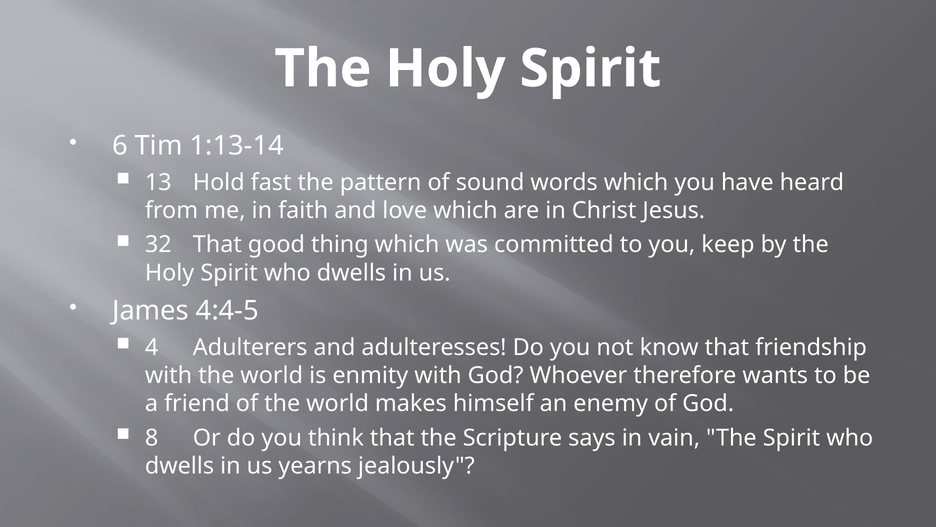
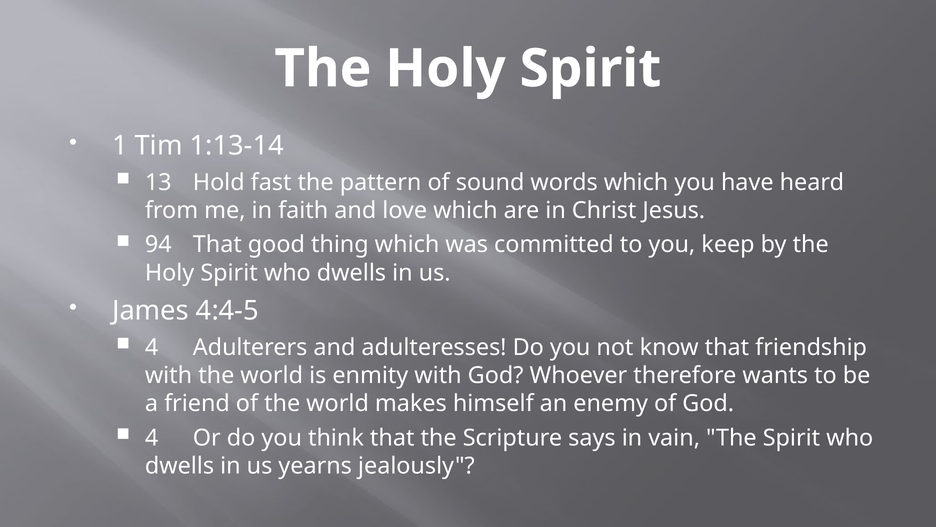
6: 6 -> 1 (120, 146)
32: 32 -> 94 (158, 245)
8: 8 -> 4 (152, 437)
